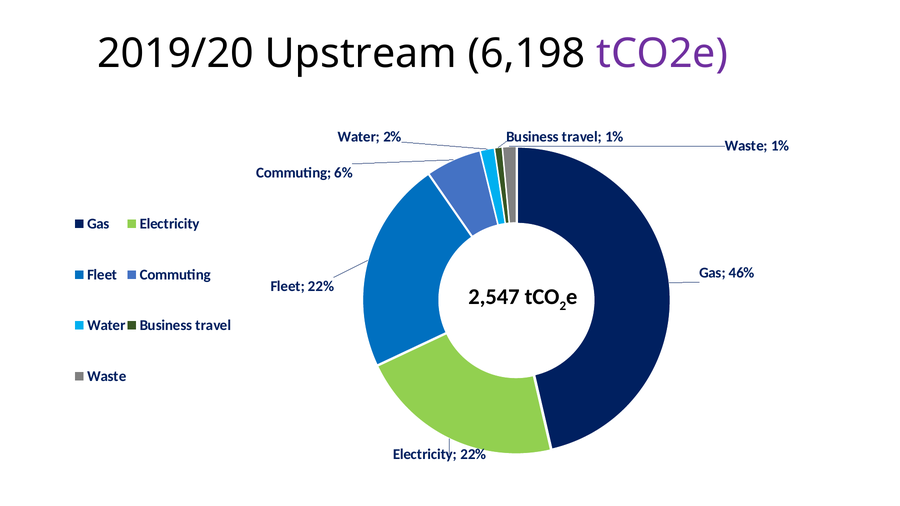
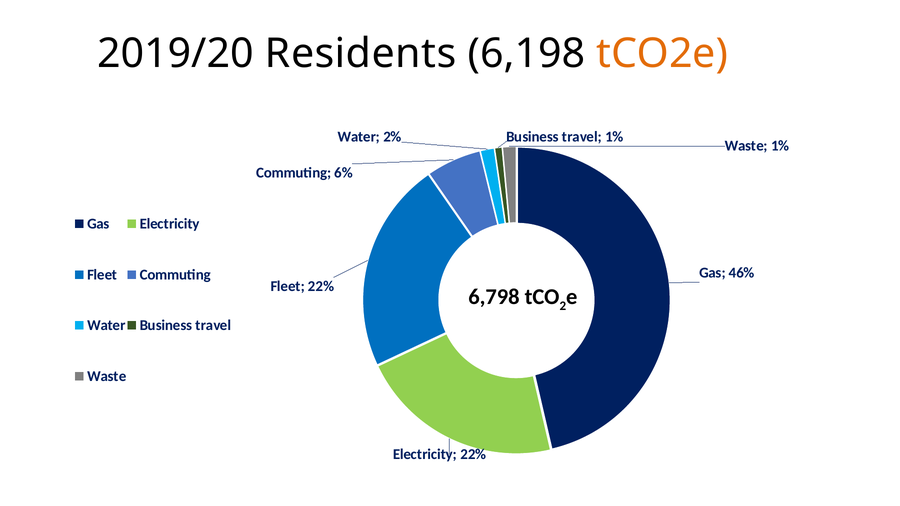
Upstream: Upstream -> Residents (361, 54)
tCO2e colour: purple -> orange (662, 54)
2,547: 2,547 -> 6,798 (494, 297)
